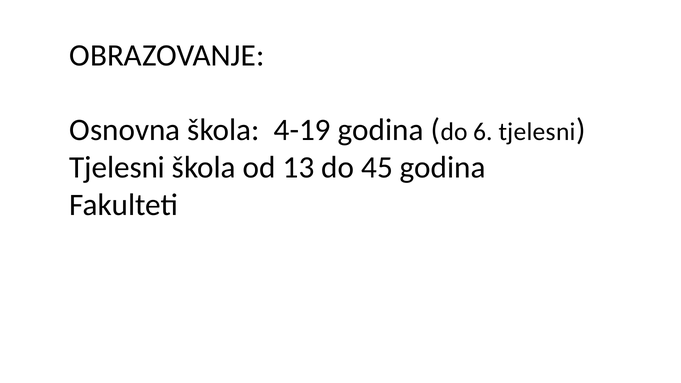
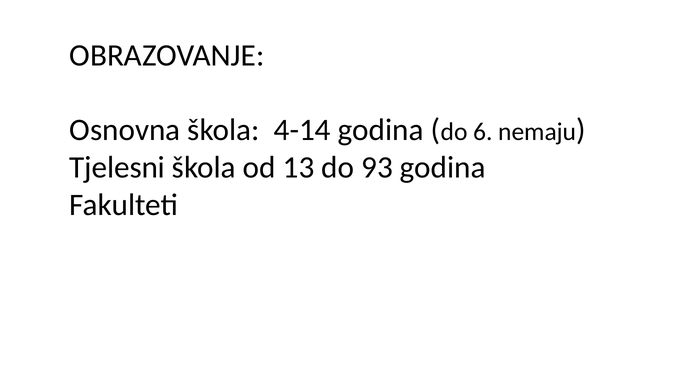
4-19: 4-19 -> 4-14 (302, 130)
6 tjelesni: tjelesni -> nemaju (537, 132)
45: 45 -> 93 (377, 168)
